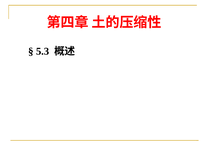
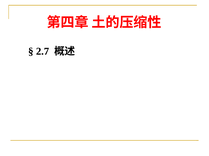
5.3: 5.3 -> 2.7 (43, 52)
